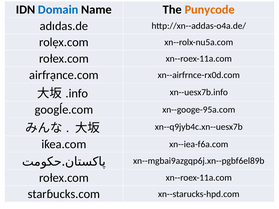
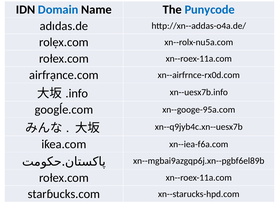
Punycode colour: orange -> blue (210, 10)
